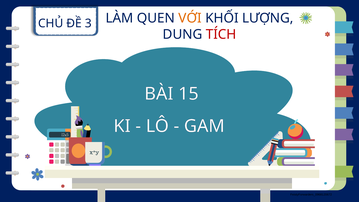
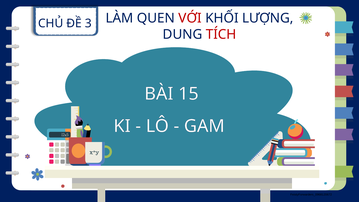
VỚI colour: orange -> red (190, 18)
